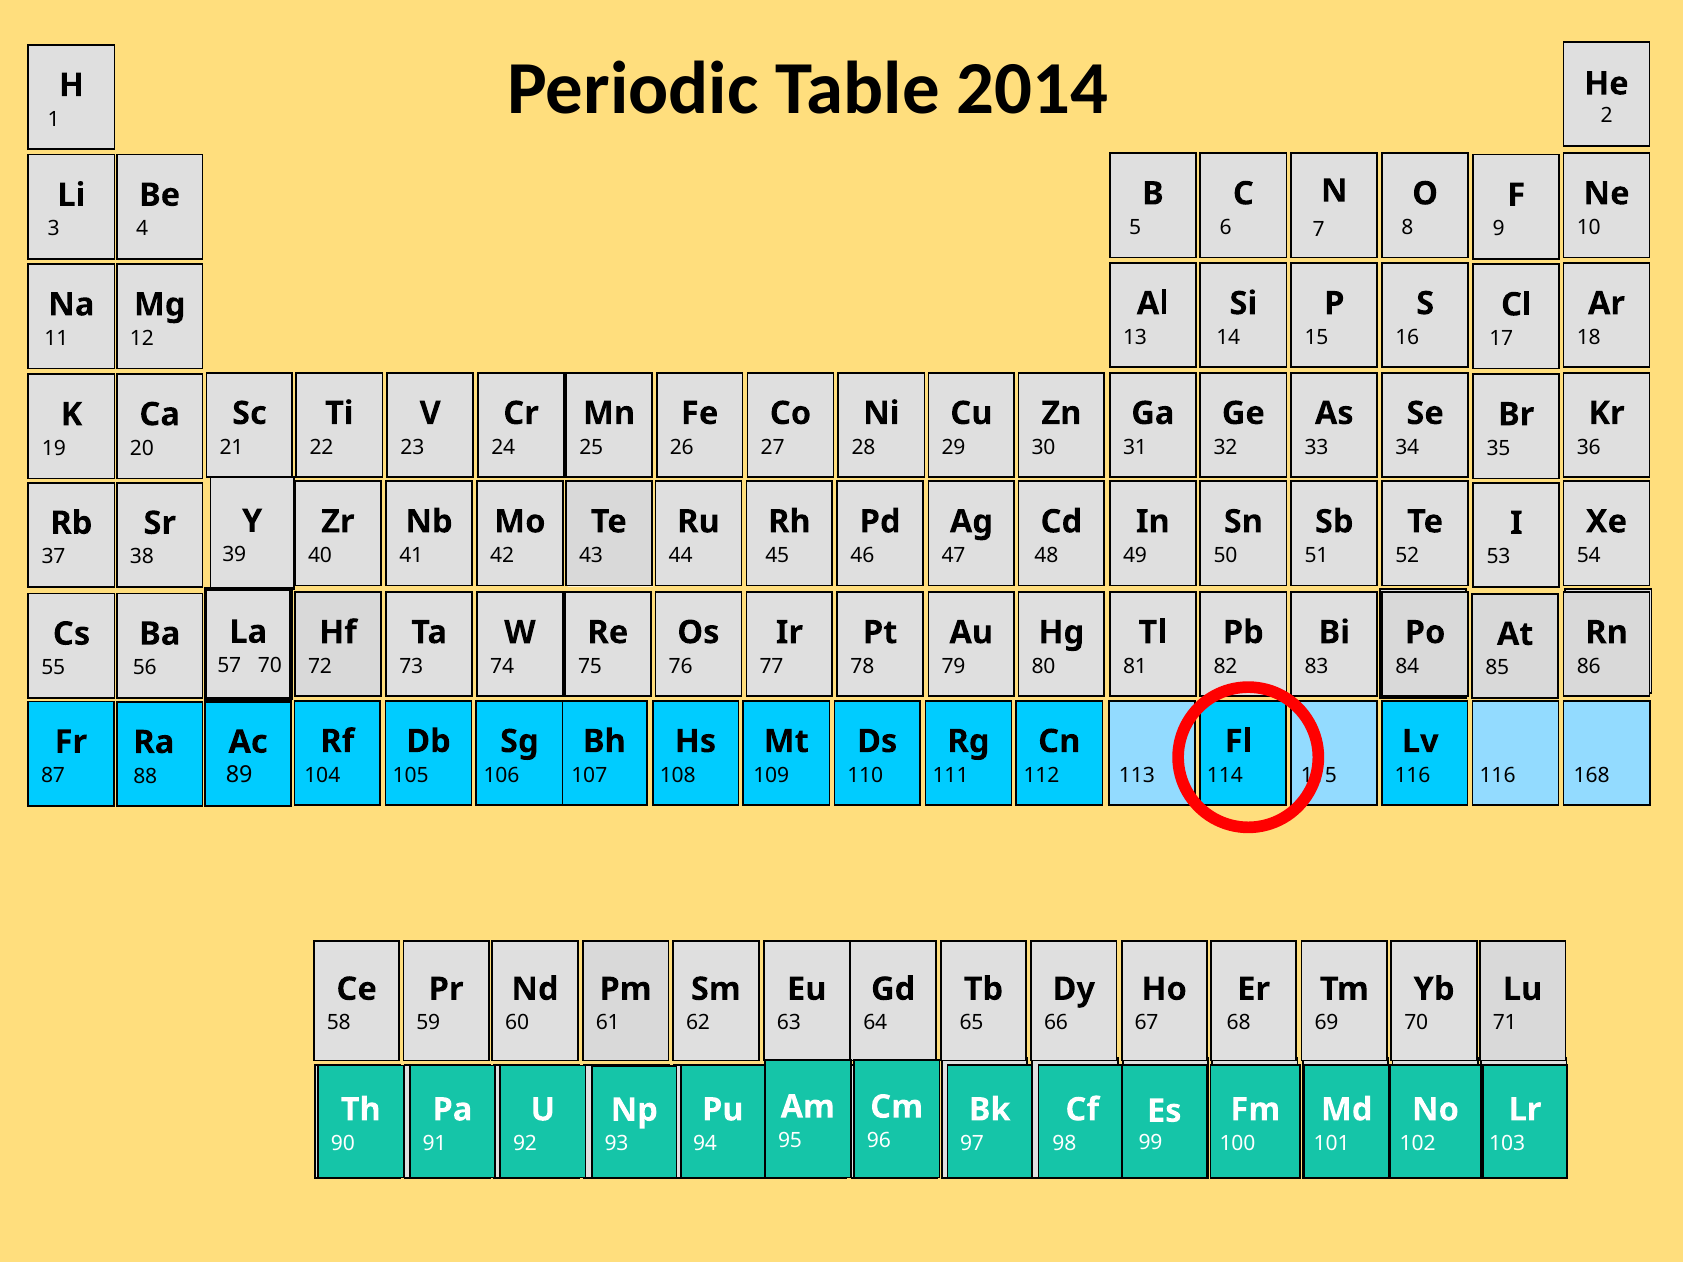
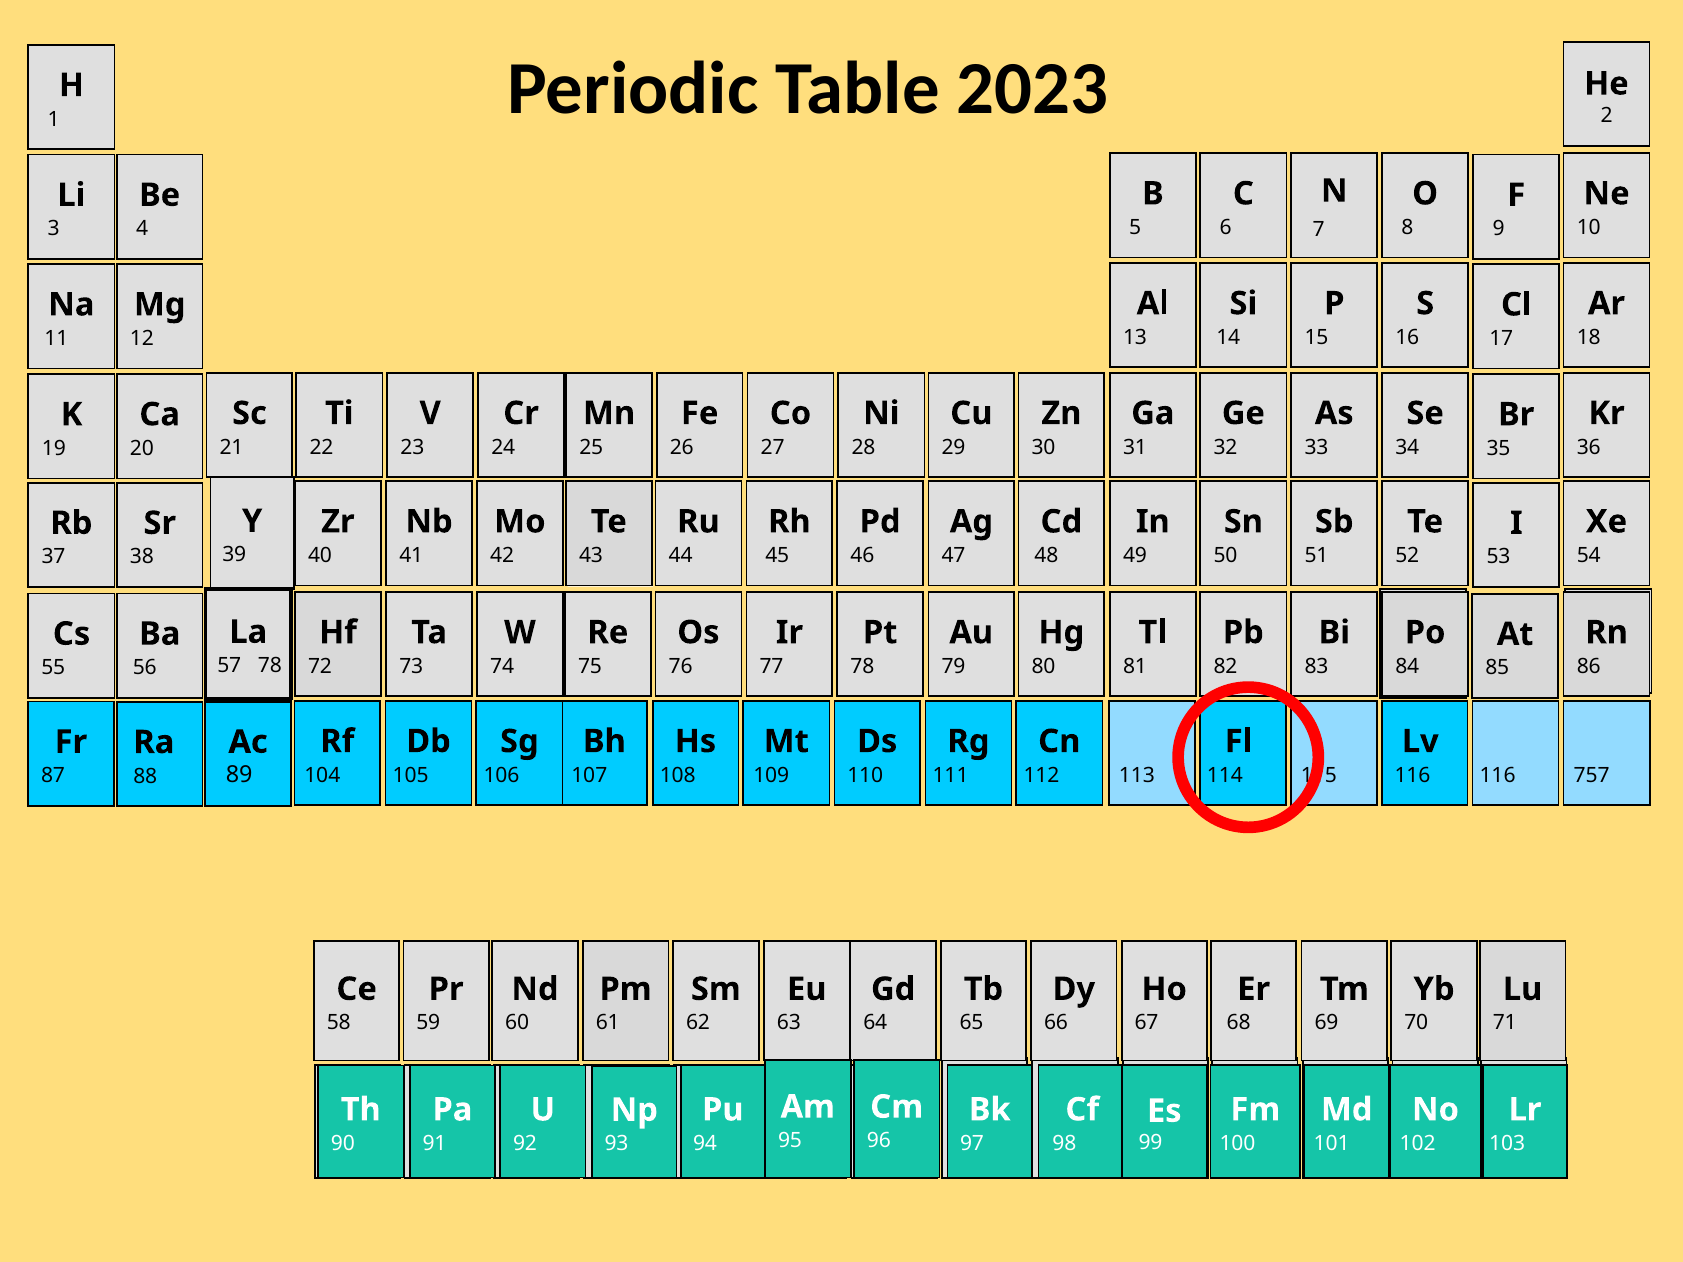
2014: 2014 -> 2023 (1033, 88)
57 70: 70 -> 78 (270, 666)
168: 168 -> 757 (1592, 775)
